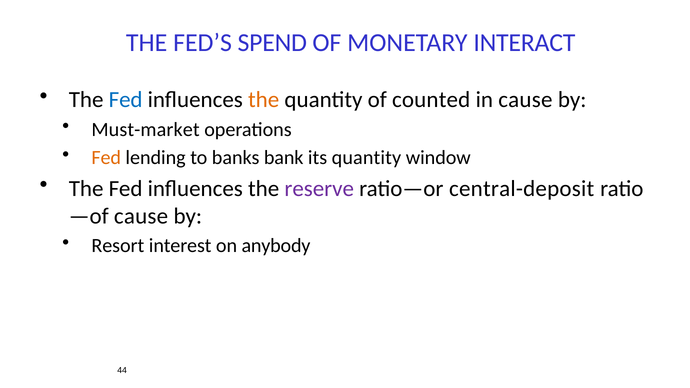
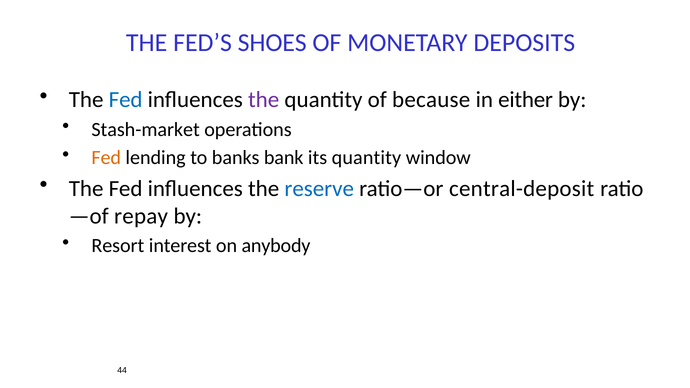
SPEND: SPEND -> SHOES (272, 43)
INTERACT: INTERACT -> DEPOSITS (524, 43)
the colour: orange -> purple (264, 100)
counted: counted -> because (431, 100)
in cause: cause -> either (526, 100)
Must-market: Must-market -> Stash-market (146, 130)
reserve colour: purple -> blue (319, 189)
cause: cause -> repay (141, 216)
